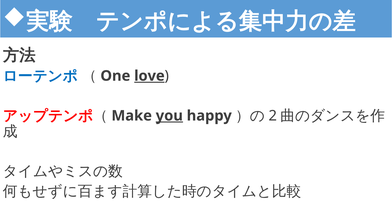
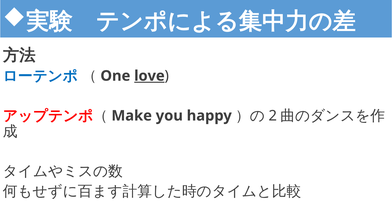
you underline: present -> none (169, 116)
